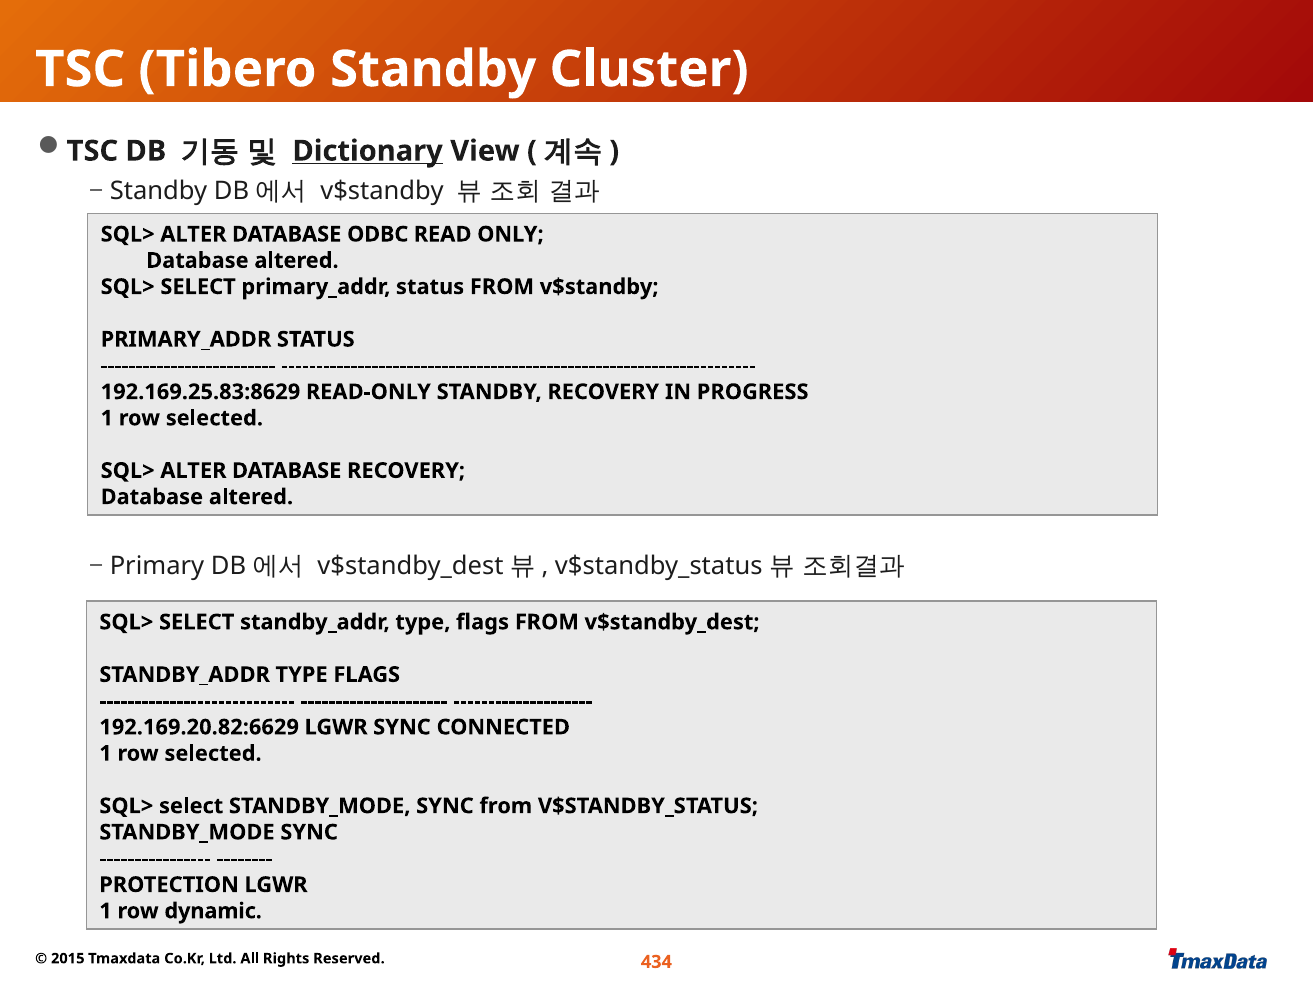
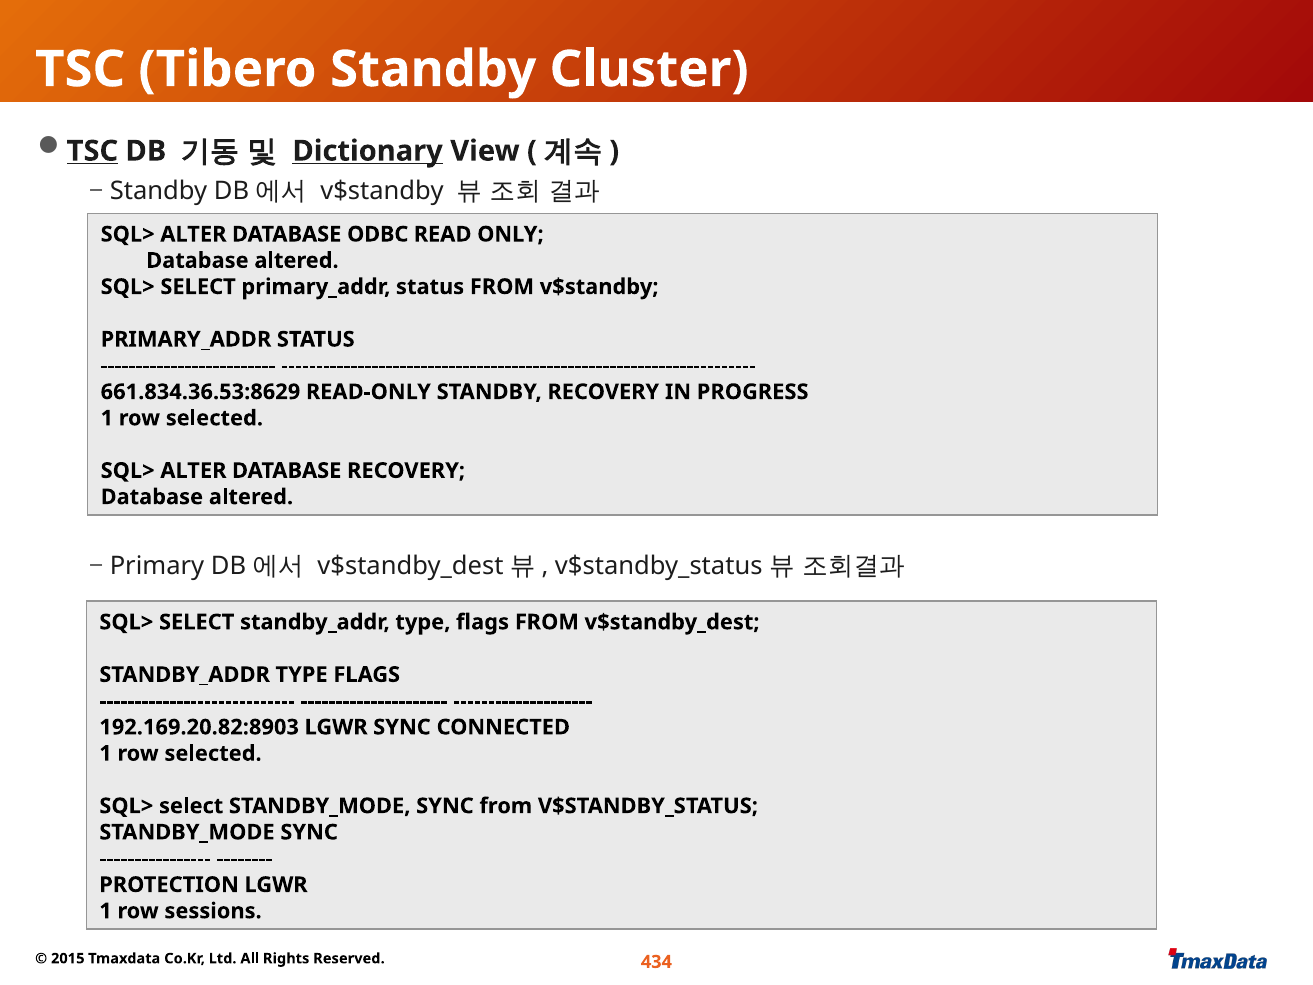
TSC underline: none -> present (92, 151)
192.169.25.83:8629: 192.169.25.83:8629 -> 661.834.36.53:8629 (200, 392)
192.169.20.82:6629: 192.169.20.82:6629 -> 192.169.20.82:8903 (199, 727)
dynamic: dynamic -> sessions (213, 911)
